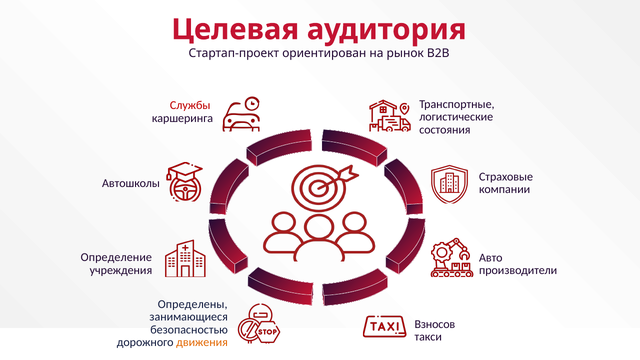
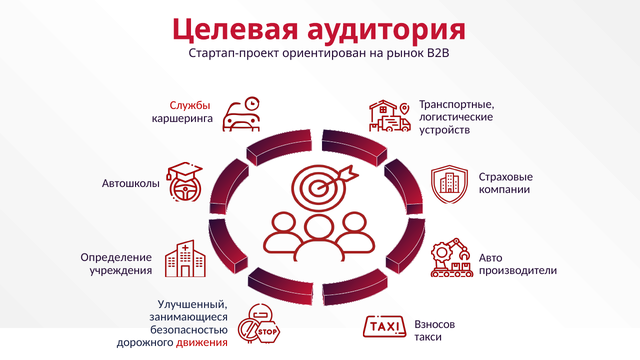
состояния: состояния -> устройств (445, 130)
Определены: Определены -> Улучшенный (193, 304)
движения colour: orange -> red (202, 343)
